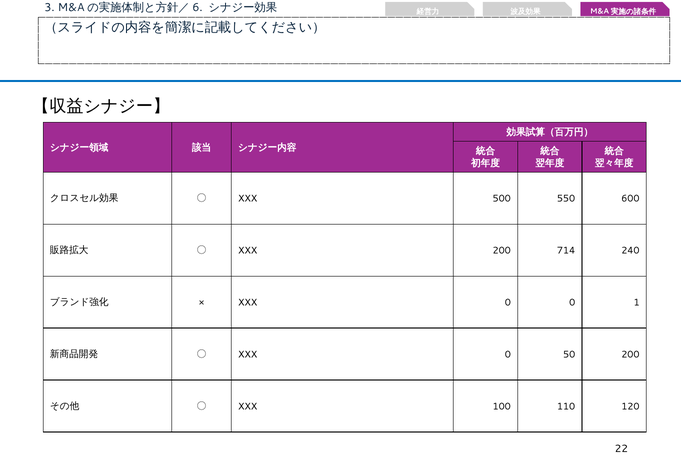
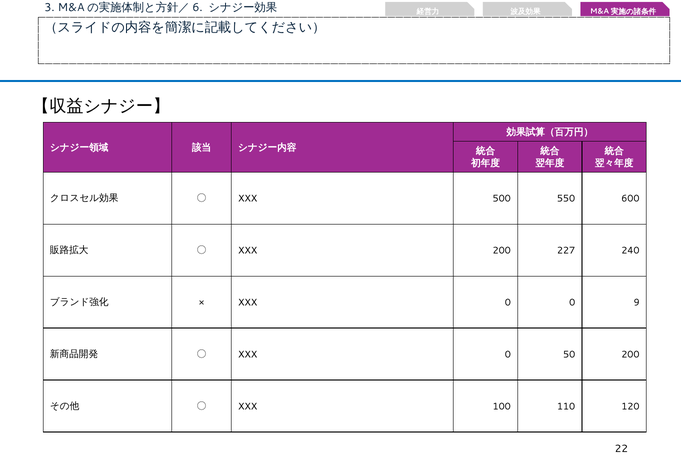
714: 714 -> 227 (566, 251)
1: 1 -> 9 (637, 303)
